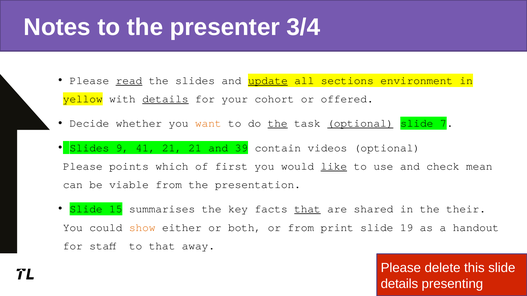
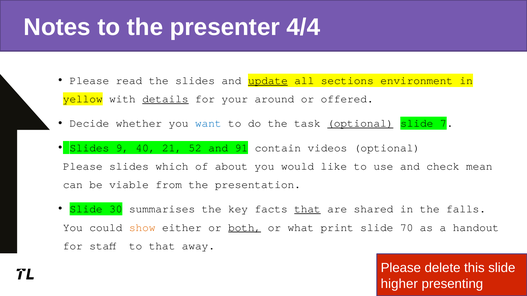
3/4: 3/4 -> 4/4 (303, 27)
read underline: present -> none (129, 81)
cohort: cohort -> around (274, 99)
want colour: orange -> blue (208, 124)
the underline: present -> none (278, 124)
41: 41 -> 40 (146, 148)
21 21: 21 -> 52 (195, 148)
39: 39 -> 91 (241, 148)
Please points: points -> slides (129, 166)
first: first -> about (231, 166)
like underline: present -> none (334, 166)
15: 15 -> 30 (116, 209)
their: their -> falls (466, 209)
both underline: none -> present (245, 228)
or from: from -> what (301, 228)
19: 19 -> 70 (407, 228)
details: details -> higher (399, 284)
